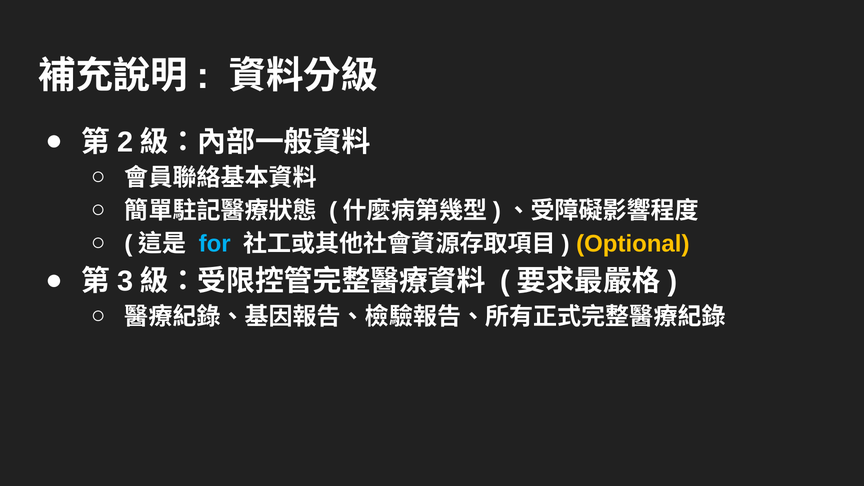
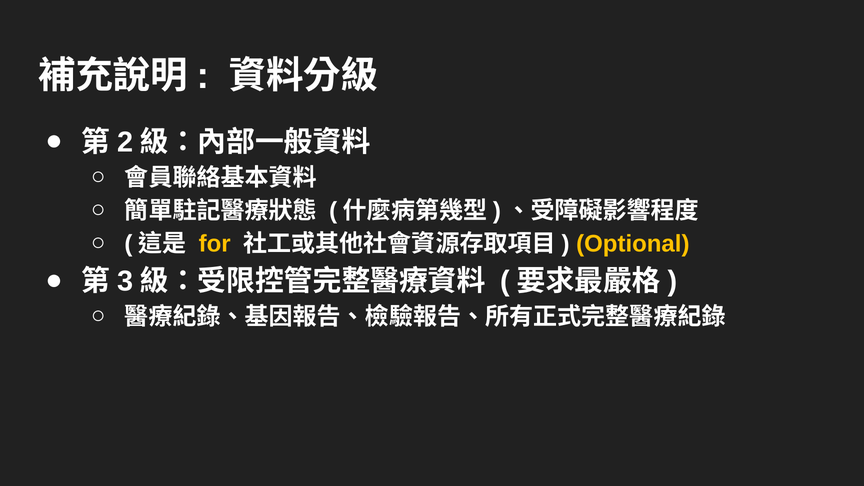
for colour: light blue -> yellow (215, 244)
